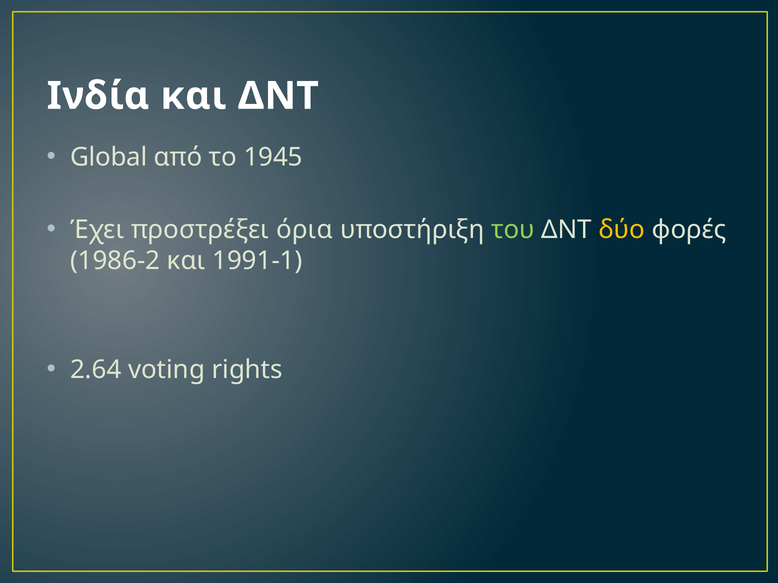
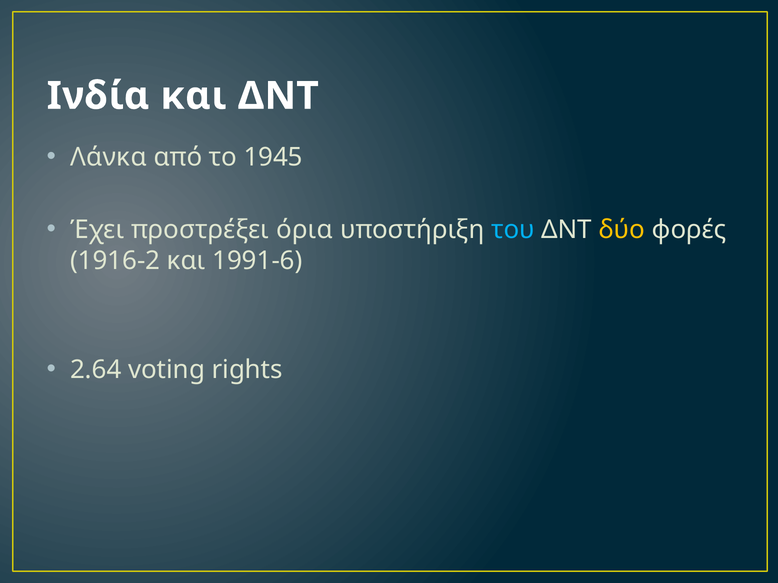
Global: Global -> Λάνκα (109, 157)
του colour: light green -> light blue (513, 230)
1986-2: 1986-2 -> 1916-2 (115, 261)
1991-1: 1991-1 -> 1991-6 (257, 261)
